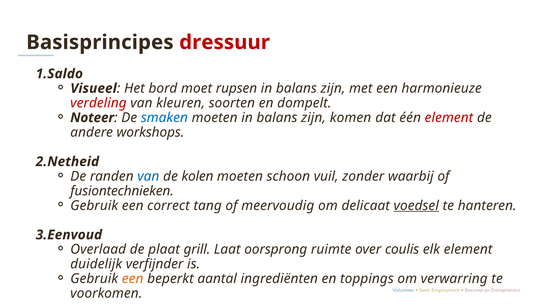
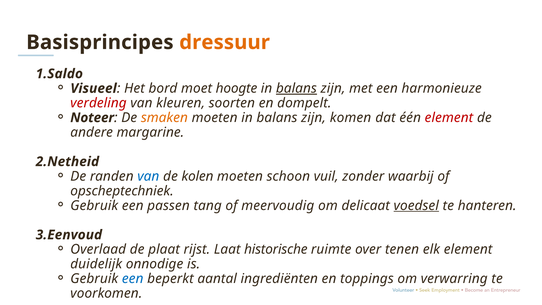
dressuur colour: red -> orange (225, 42)
rupsen: rupsen -> hoogte (237, 88)
balans underline: none -> present (296, 88)
smaken colour: blue -> orange (164, 118)
workshops: workshops -> margarine (150, 132)
fusiontechnieken: fusiontechnieken -> opscheptechniek (122, 191)
correct: correct -> passen (168, 205)
grill: grill -> rijst (197, 249)
oorsprong: oorsprong -> historische (276, 249)
coulis: coulis -> tenen (402, 249)
verfijnder: verfijnder -> onnodige (155, 264)
een colour: orange -> blue (133, 279)
